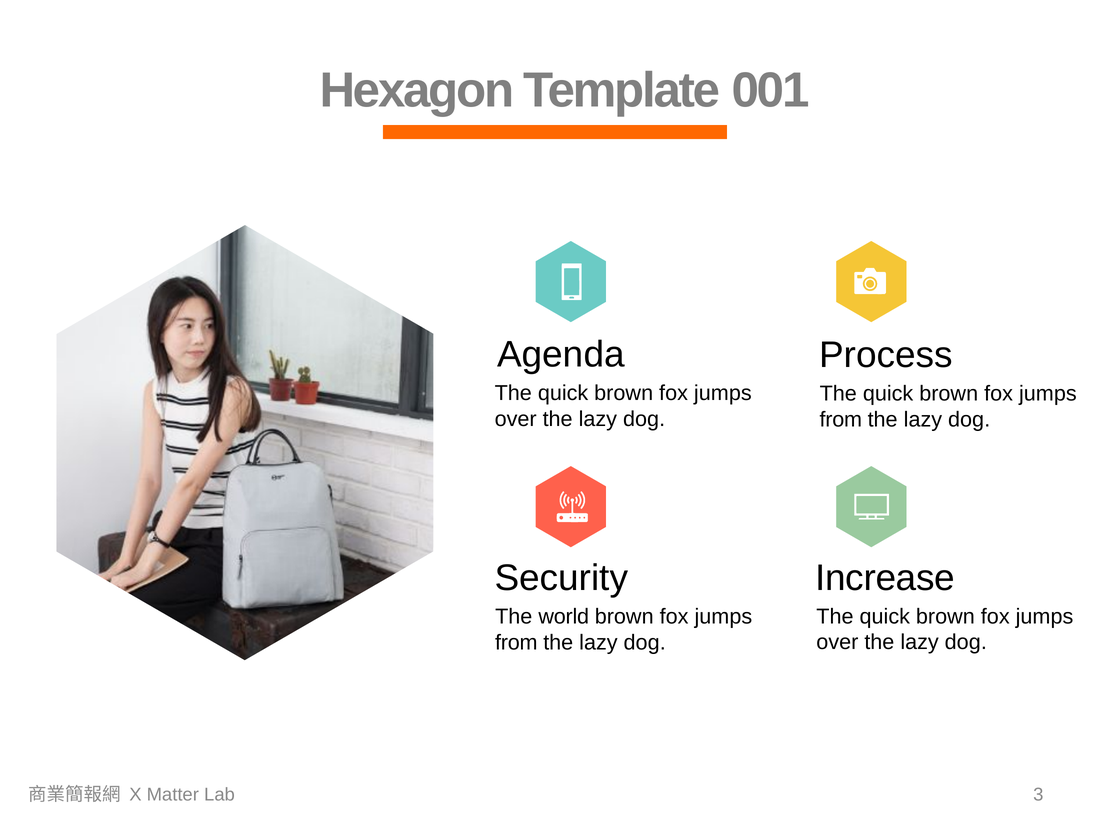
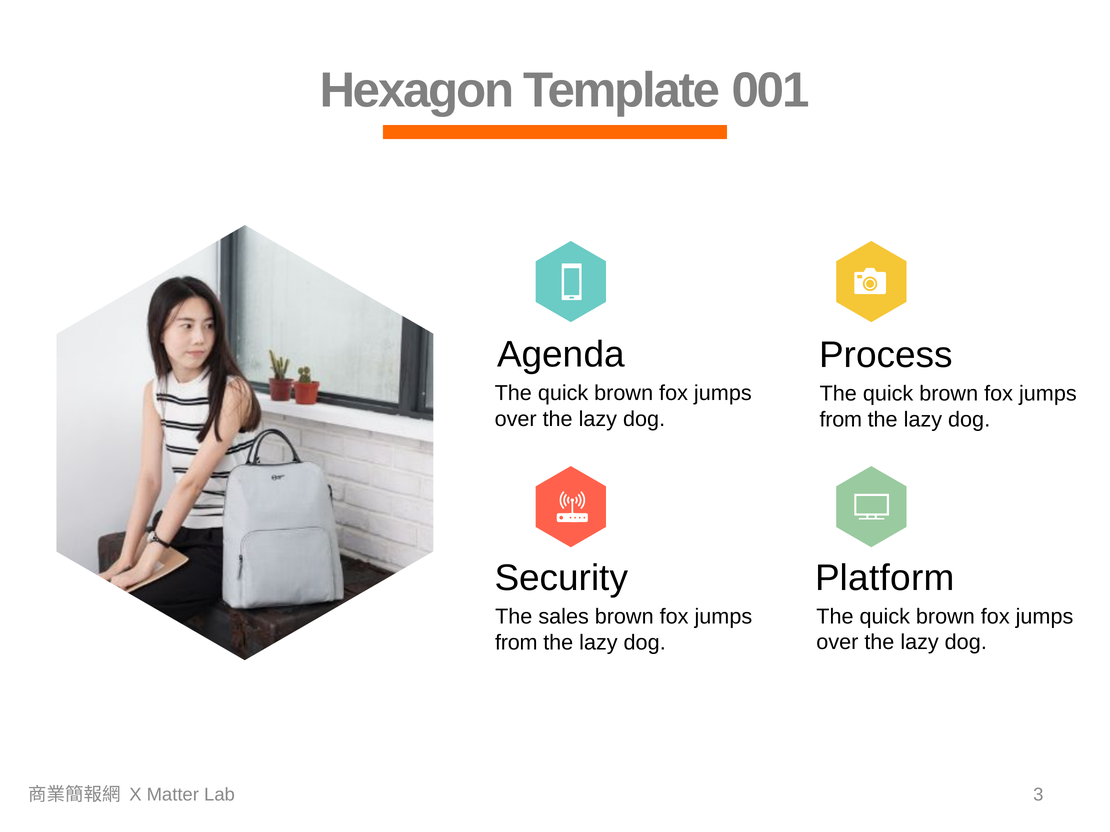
Increase: Increase -> Platform (885, 578)
world: world -> sales (564, 617)
